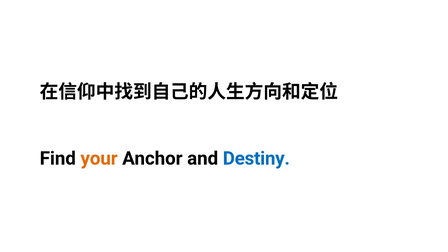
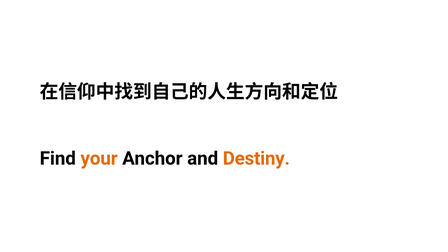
Destiny colour: blue -> orange (256, 158)
